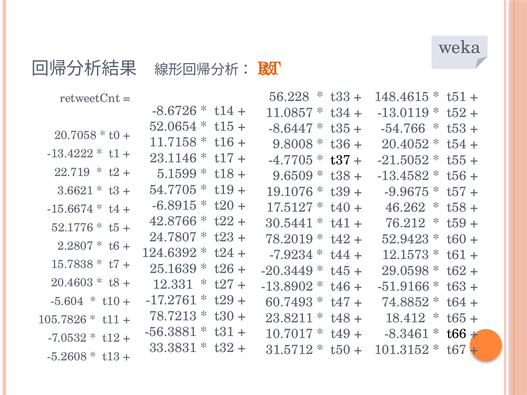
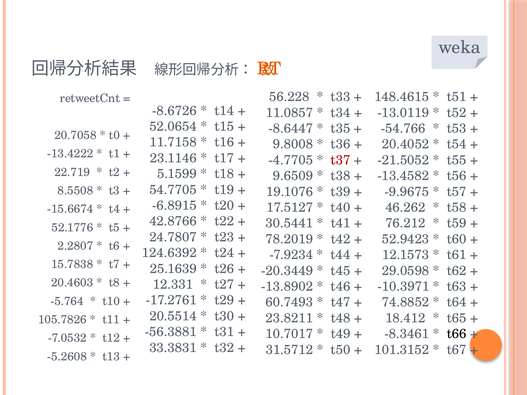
t37 colour: black -> red (340, 160)
3.6621: 3.6621 -> 8.5508 (75, 191)
-51.9166: -51.9166 -> -10.3971 (403, 287)
-5.604: -5.604 -> -5.764 (67, 301)
78.7213: 78.7213 -> 20.5514 (173, 316)
